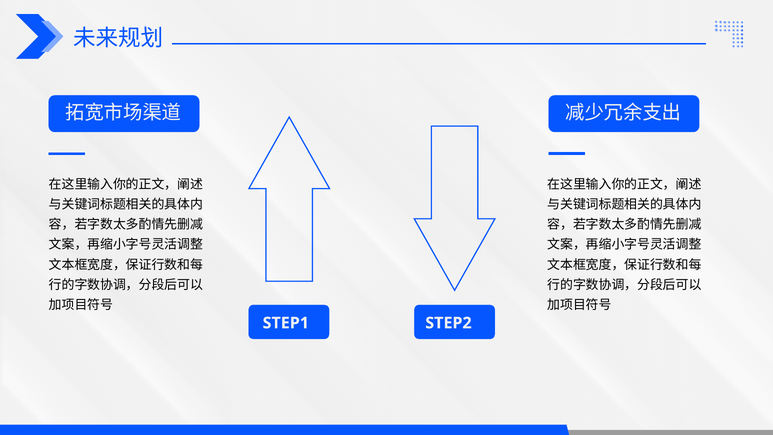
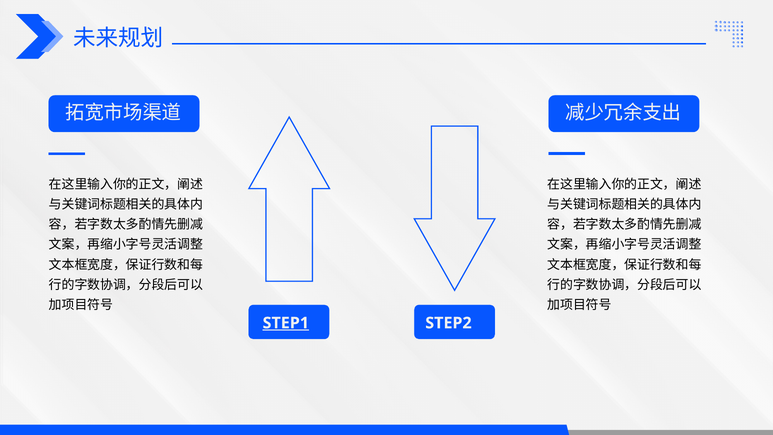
STEP1 underline: none -> present (286, 323)
